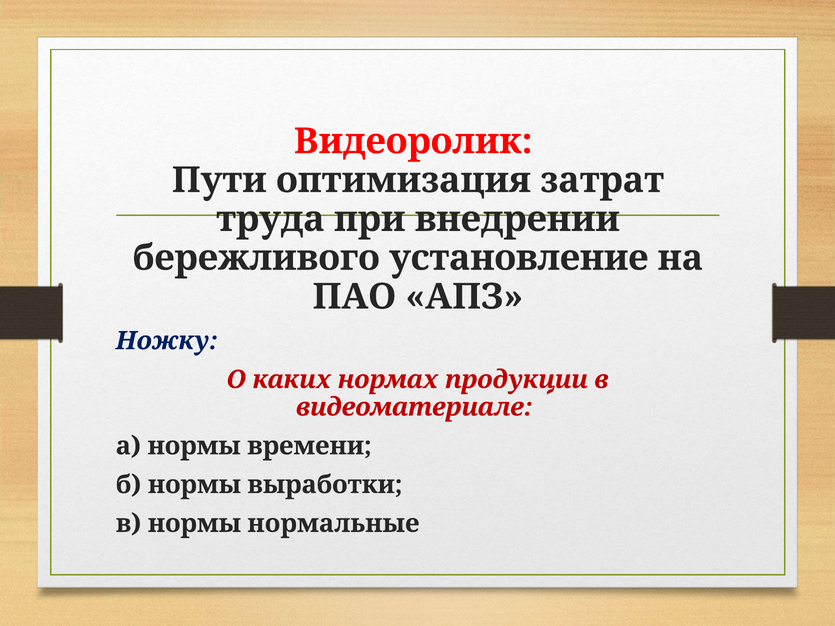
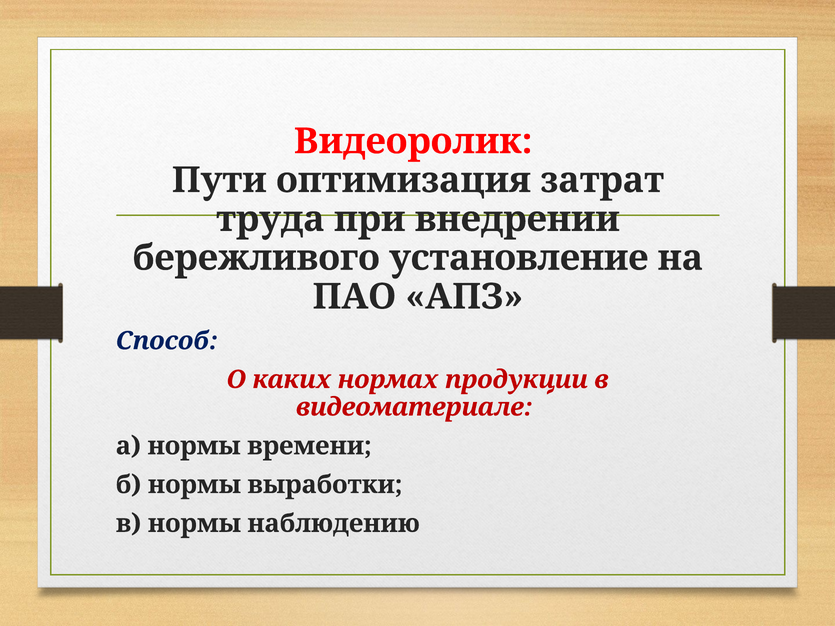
Ножку: Ножку -> Способ (167, 341)
нормальные: нормальные -> наблюдению (334, 524)
